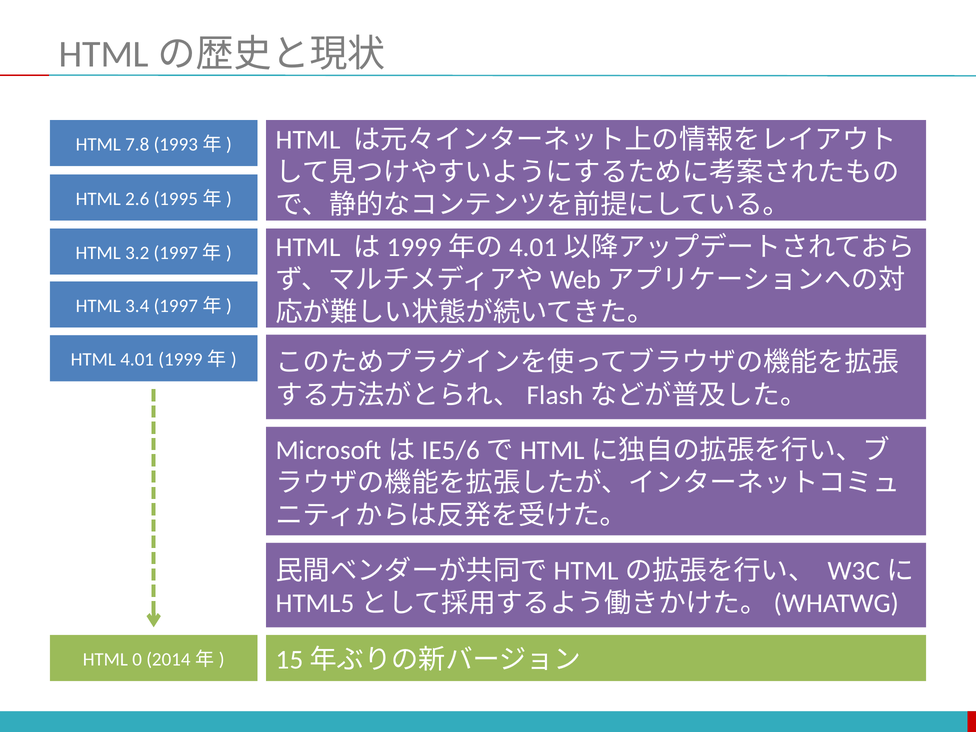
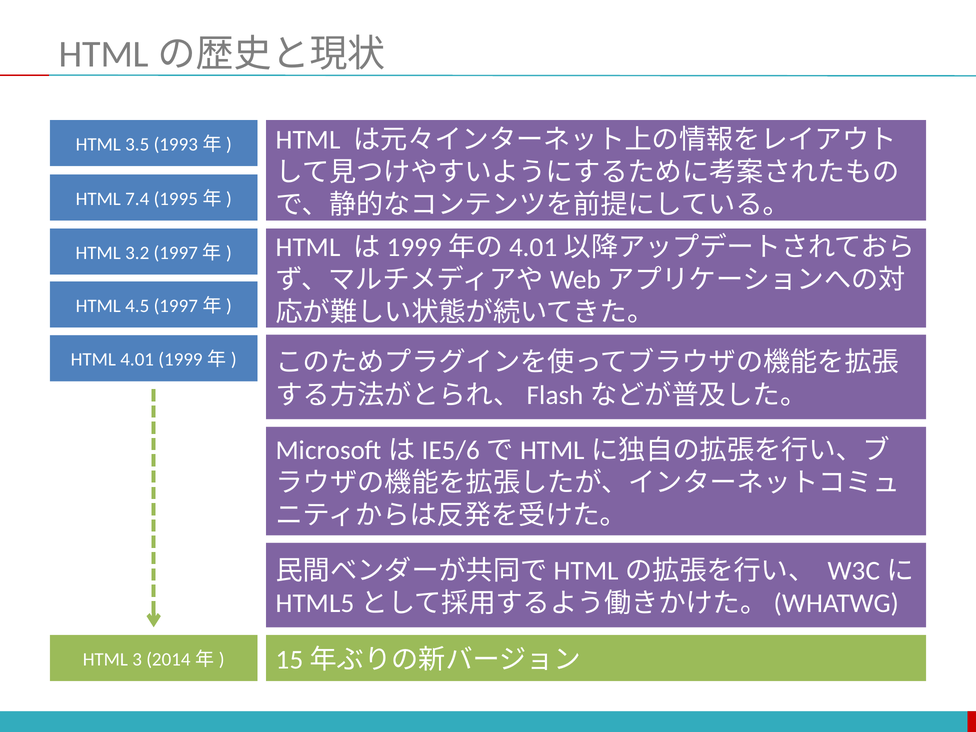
7.8: 7.8 -> 3.5 (137, 144)
2.6: 2.6 -> 7.4 (137, 199)
3.4: 3.4 -> 4.5 (137, 306)
0: 0 -> 3 (137, 659)
